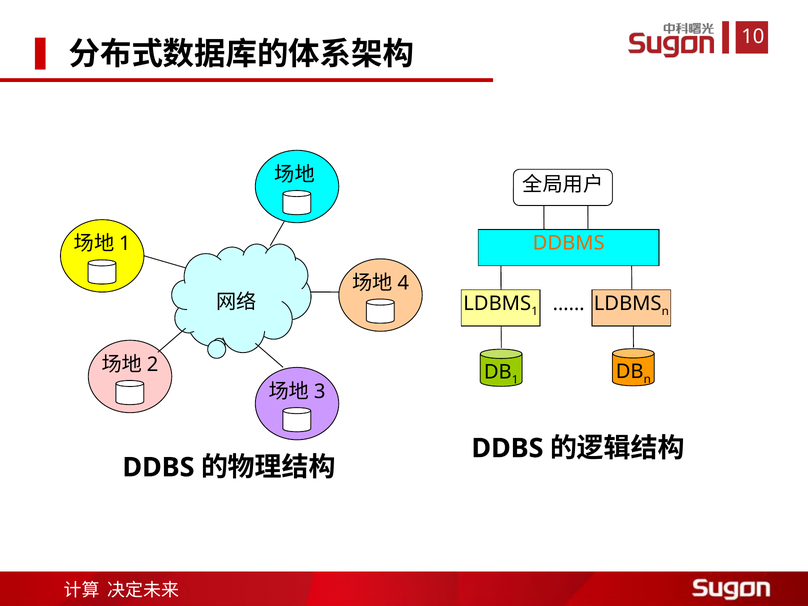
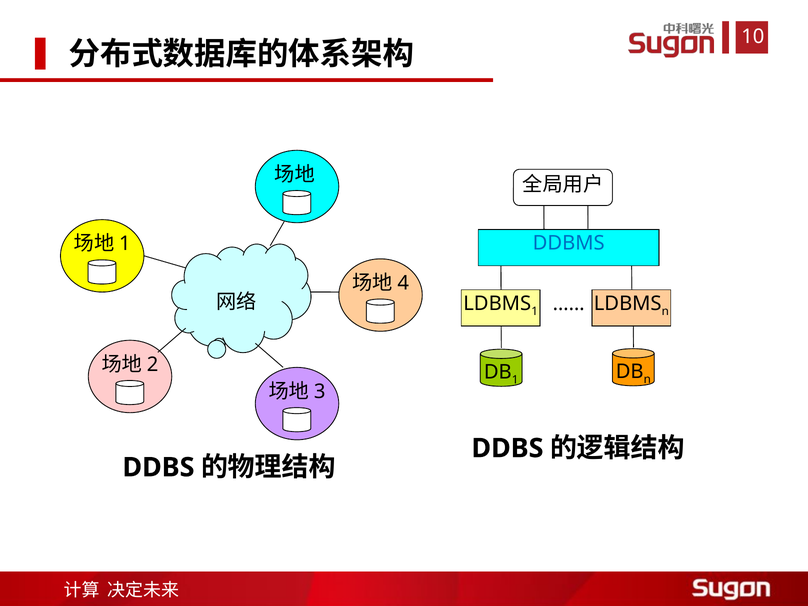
DDBMS colour: orange -> blue (569, 243)
